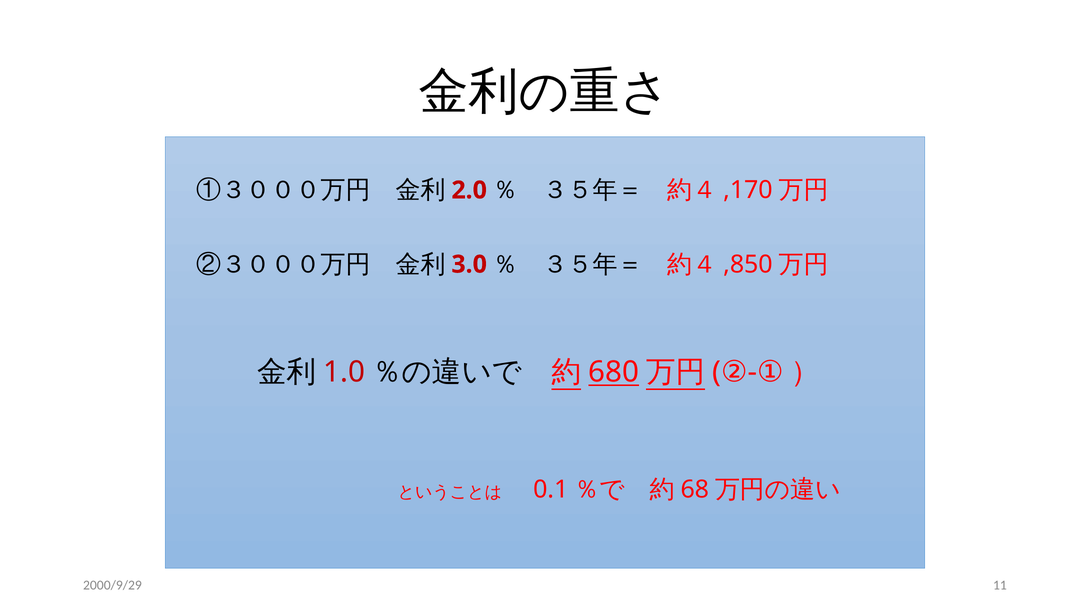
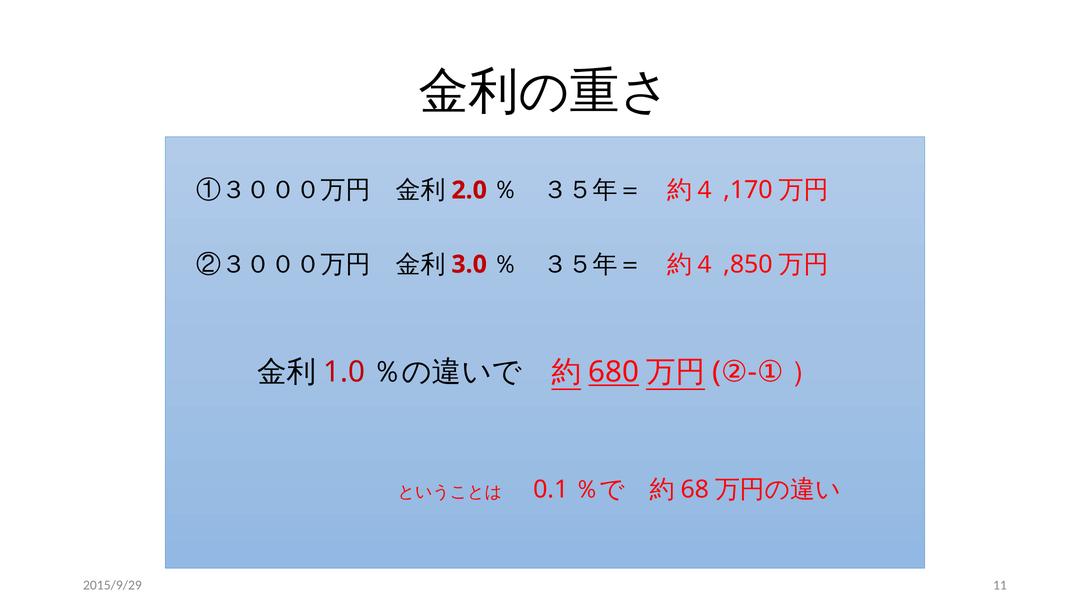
2000/9/29: 2000/9/29 -> 2015/9/29 (112, 586)
